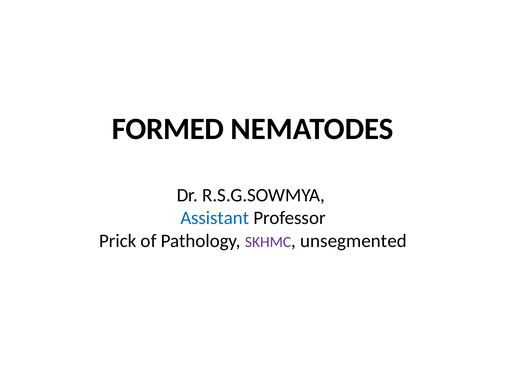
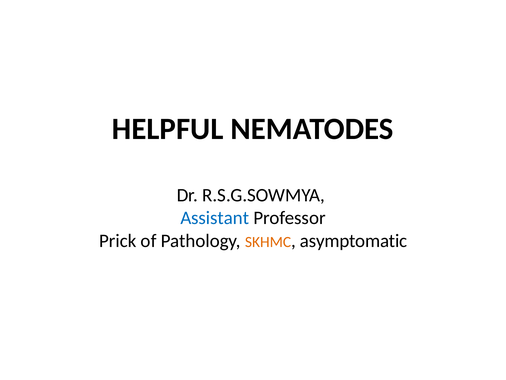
FORMED: FORMED -> HELPFUL (168, 129)
SKHMC colour: purple -> orange (268, 242)
unsegmented: unsegmented -> asymptomatic (354, 241)
